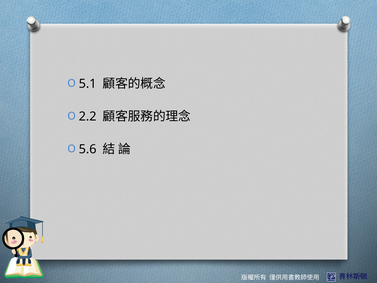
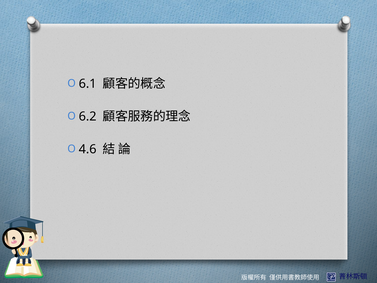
5.1: 5.1 -> 6.1 (88, 84)
2.2: 2.2 -> 6.2 (88, 116)
5.6: 5.6 -> 4.6 (88, 149)
